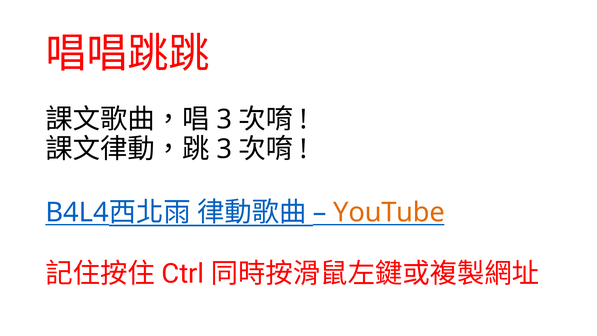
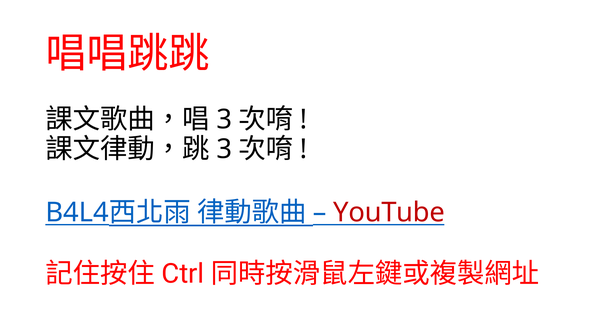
YouTube colour: orange -> red (389, 212)
